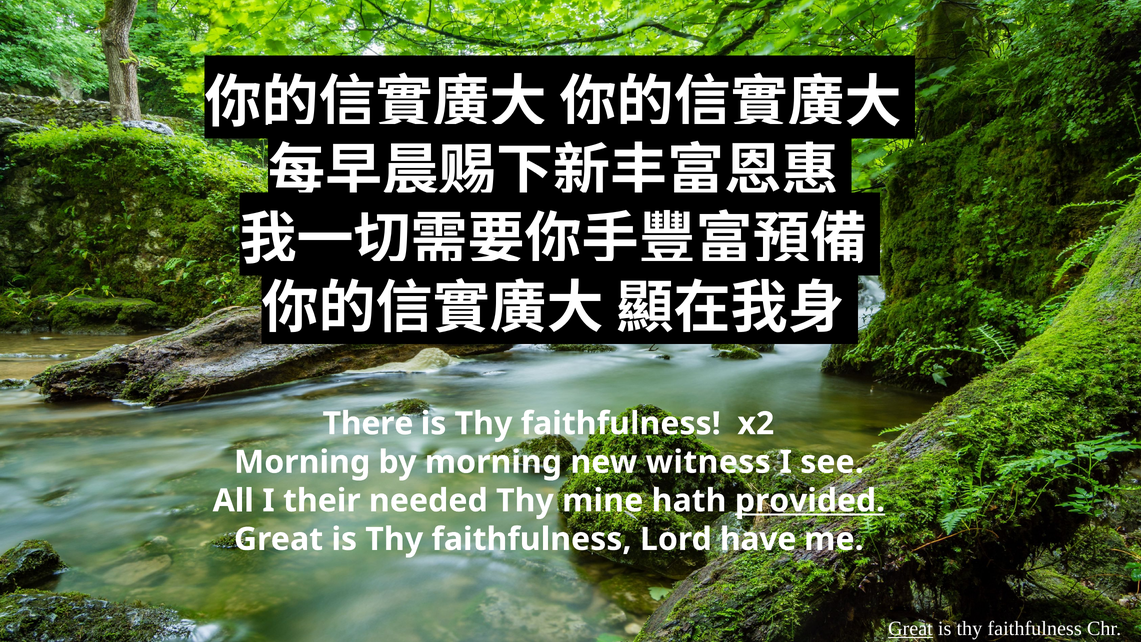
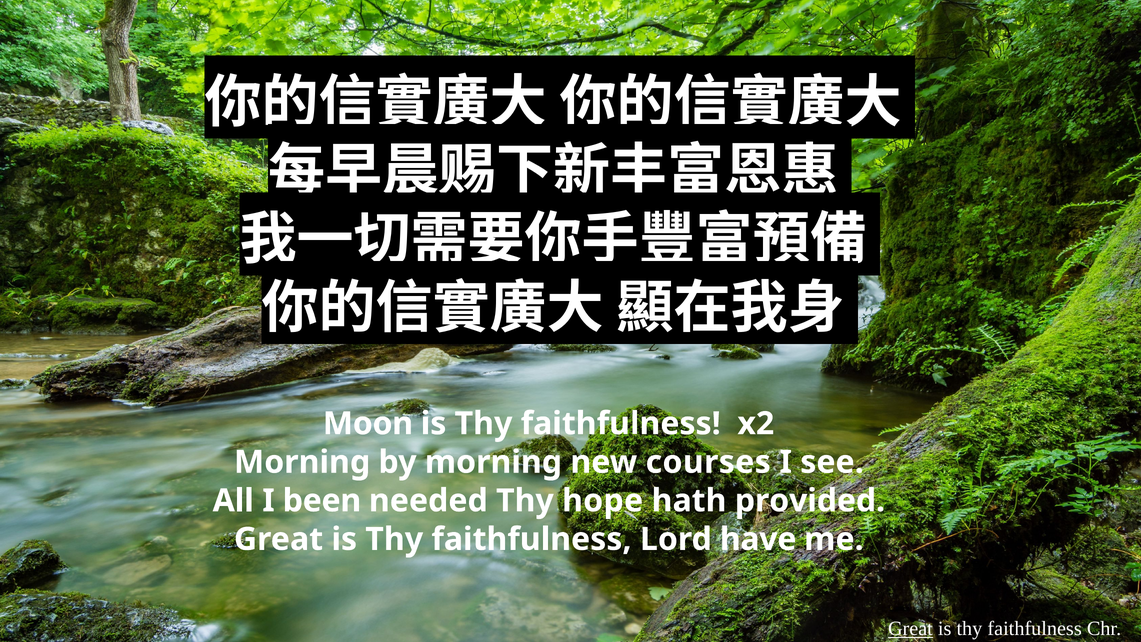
There: There -> Moon (368, 424)
witness: witness -> courses (708, 462)
their: their -> been (322, 501)
mine: mine -> hope (603, 501)
provided underline: present -> none (810, 501)
